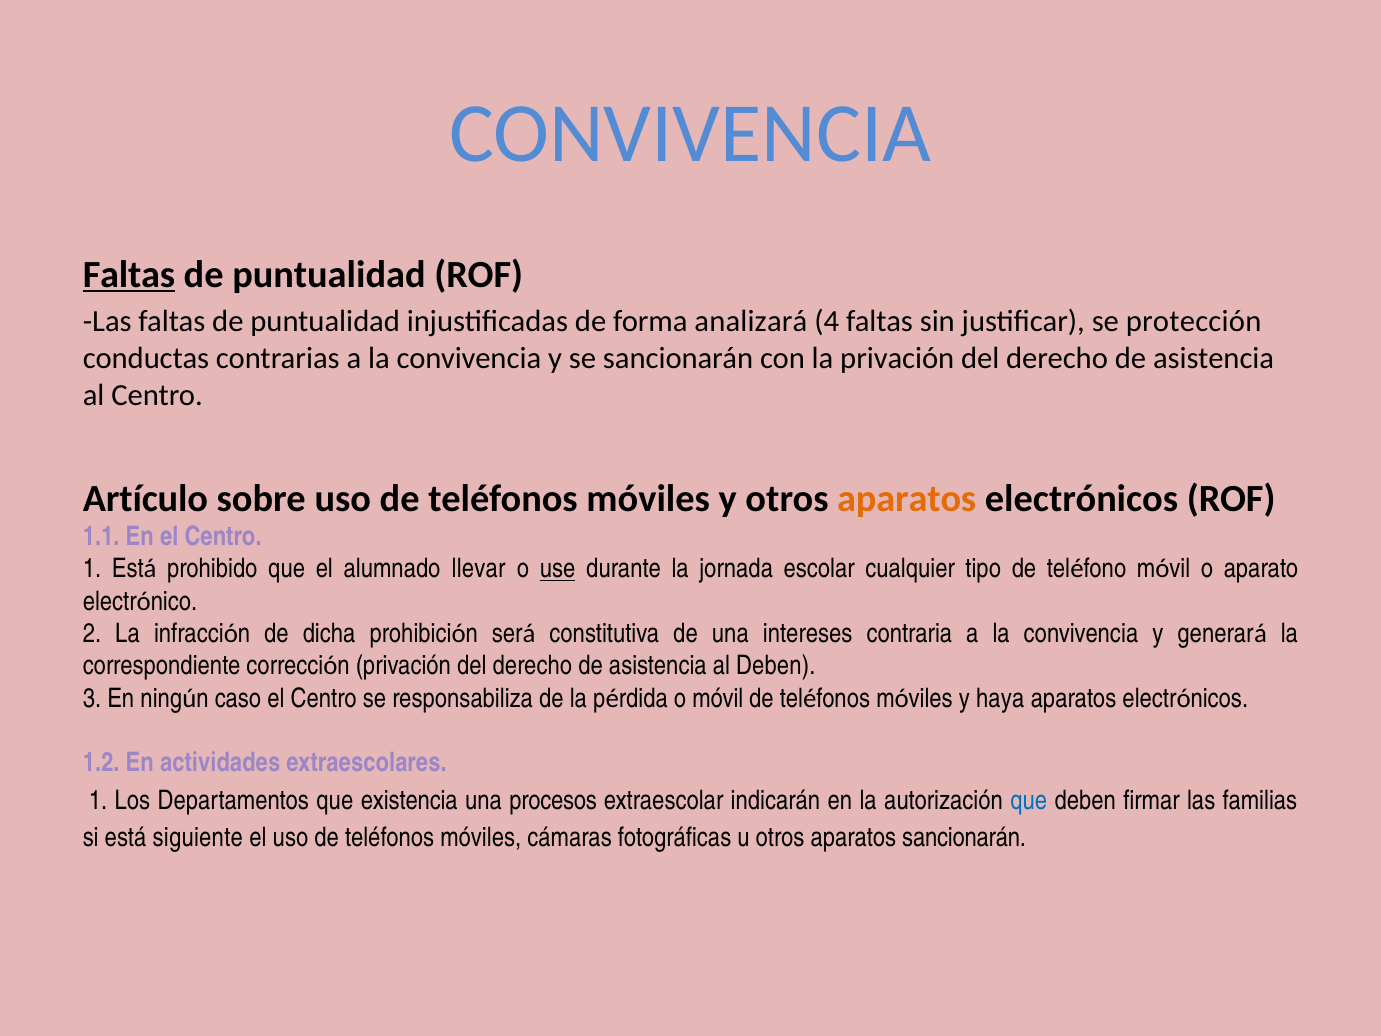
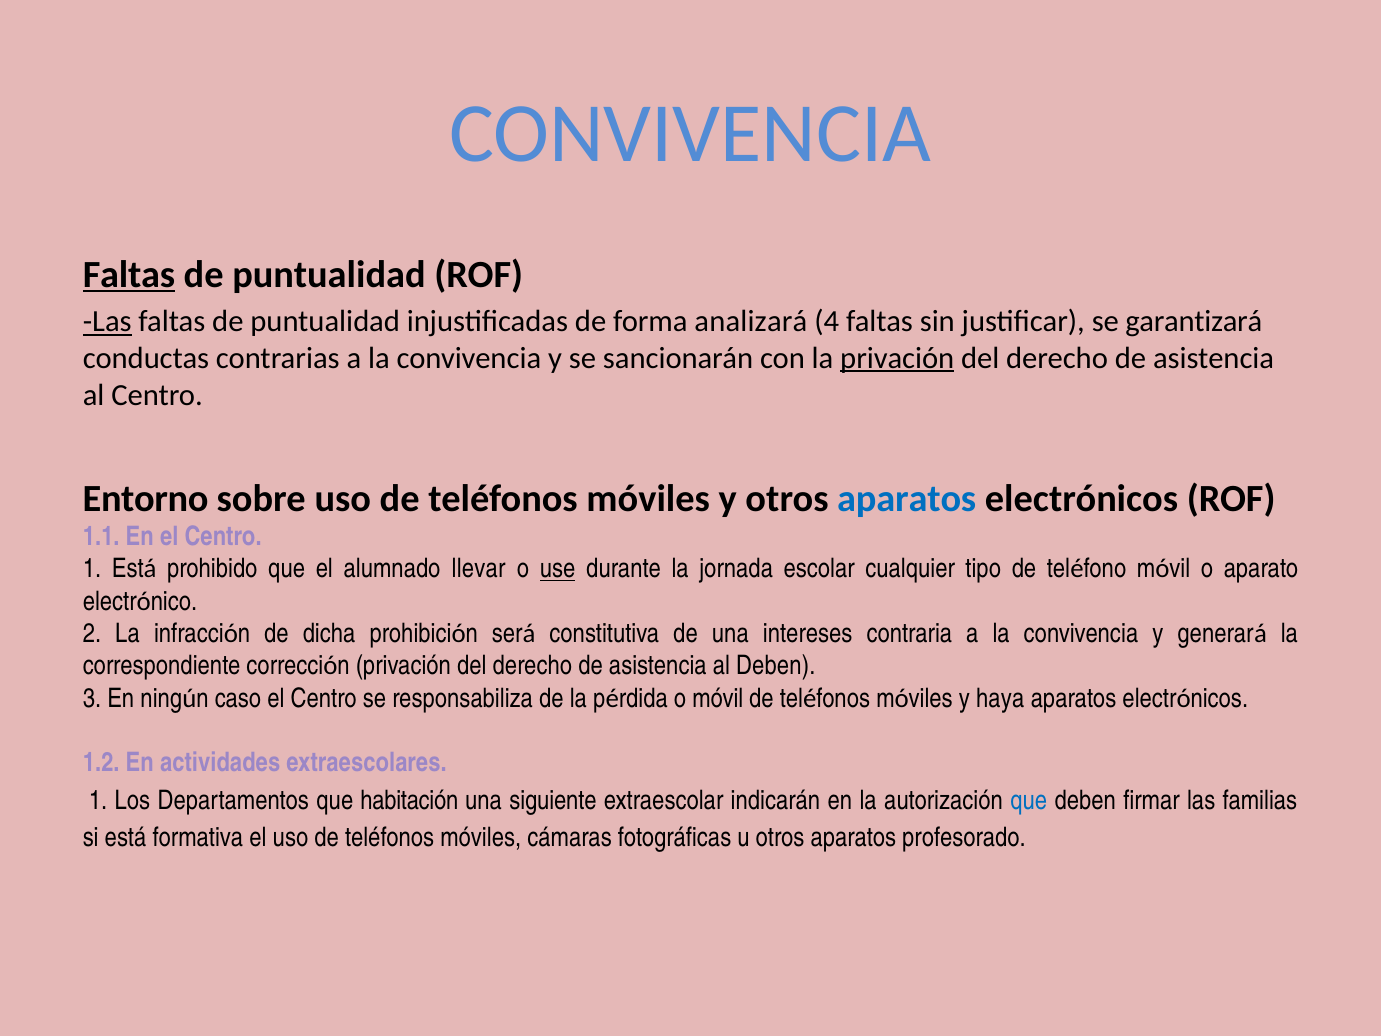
Las underline: none -> present (107, 321)
protección: protección -> garantizará (1194, 321)
privación underline: none -> present (897, 358)
Artículo: Artículo -> Entorno (146, 498)
aparatos colour: orange -> blue (907, 498)
existencia: existencia -> habitación (409, 800)
procesos: procesos -> siguiente (553, 800)
siguiente: siguiente -> formativa (198, 837)
aparatos sancionarán: sancionarán -> profesorado (964, 837)
